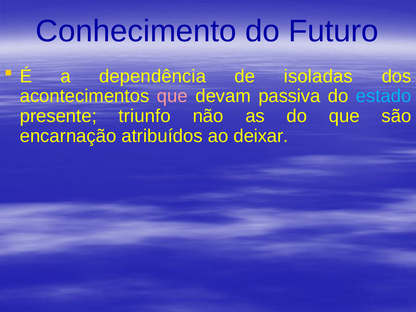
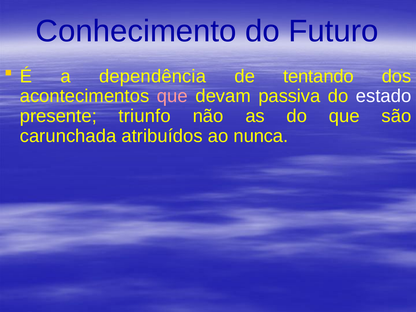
isoladas: isoladas -> tentando (318, 76)
estado colour: light blue -> white (384, 96)
encarnação: encarnação -> carunchada (68, 136)
deixar: deixar -> nunca (261, 136)
